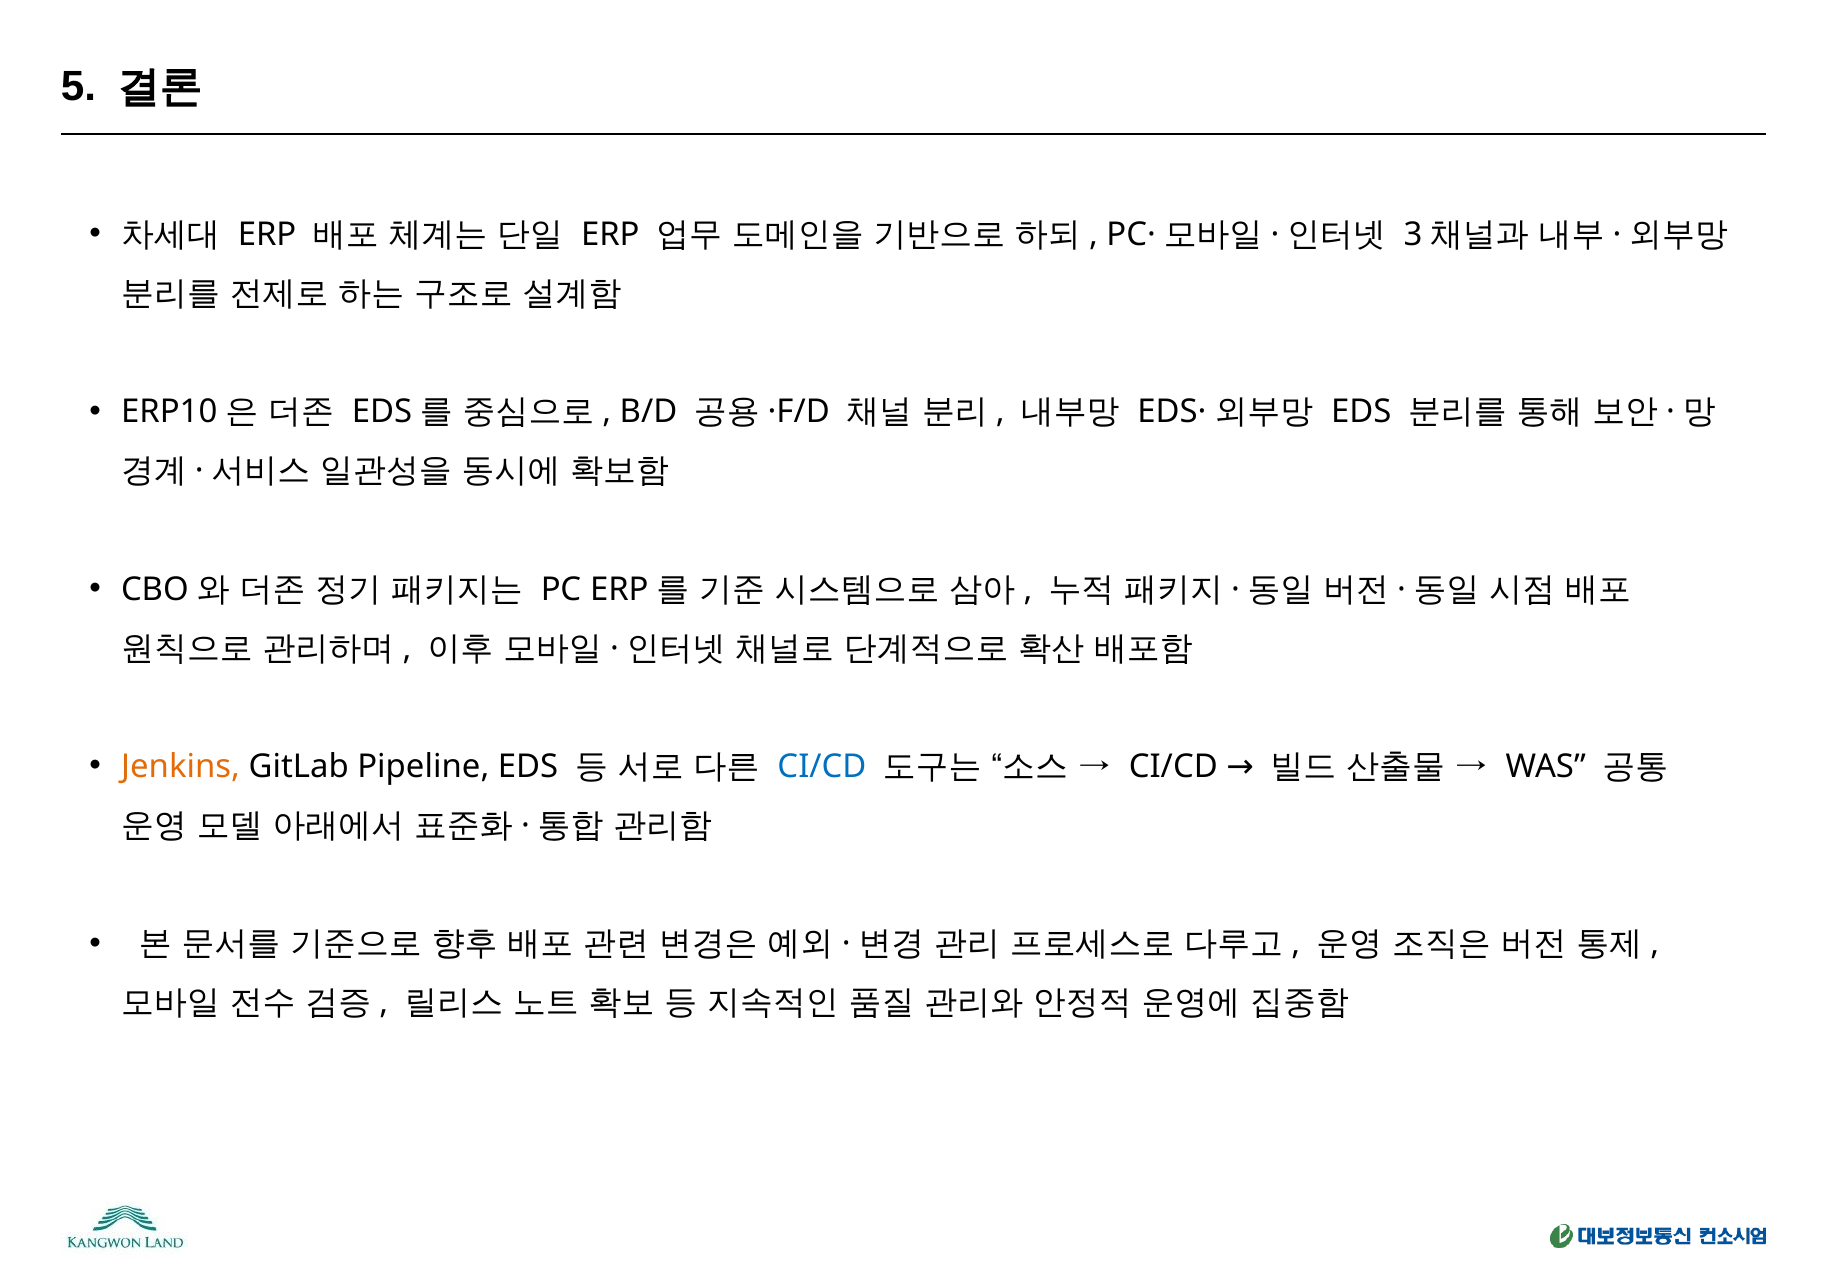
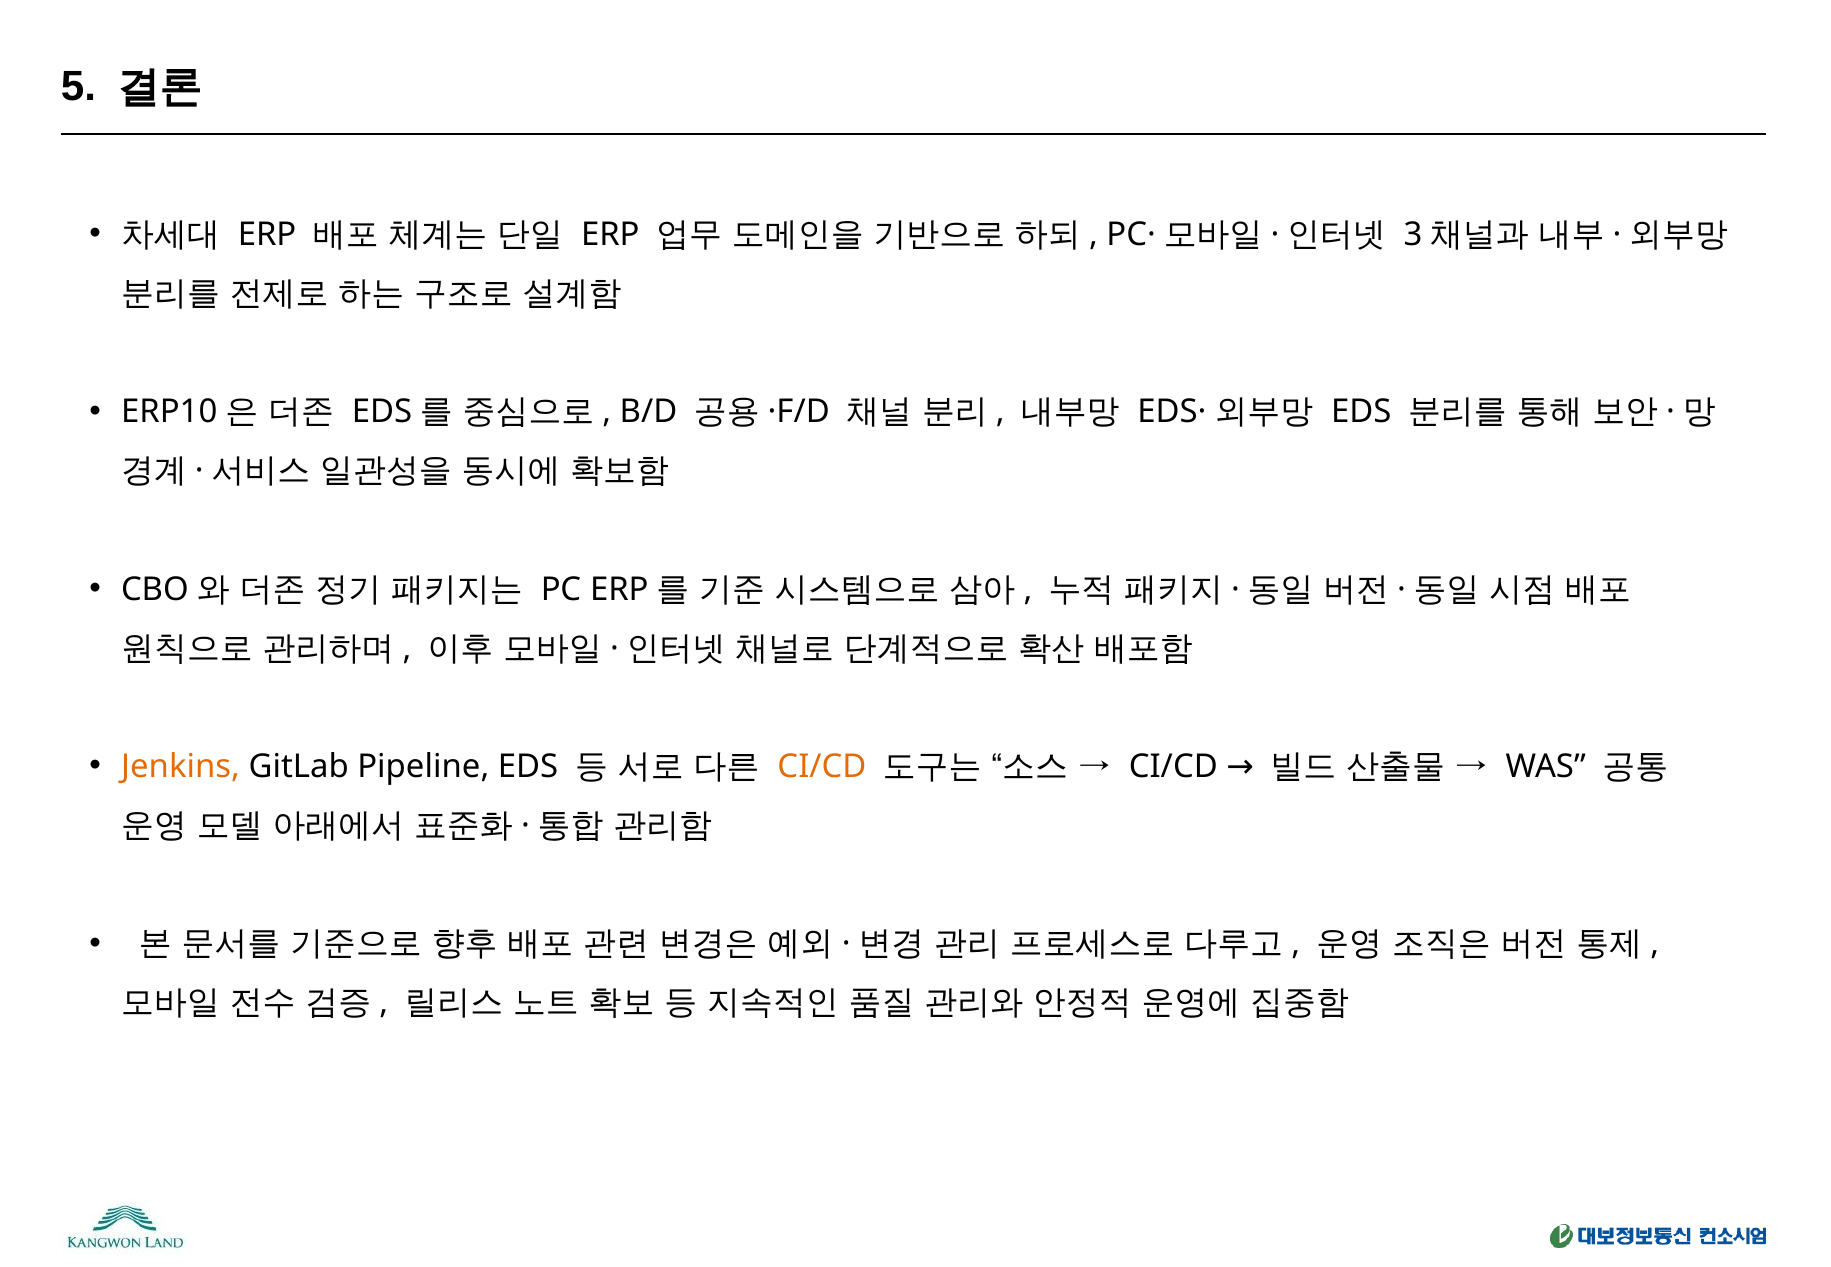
CI/CD colour: blue -> orange (822, 767)
